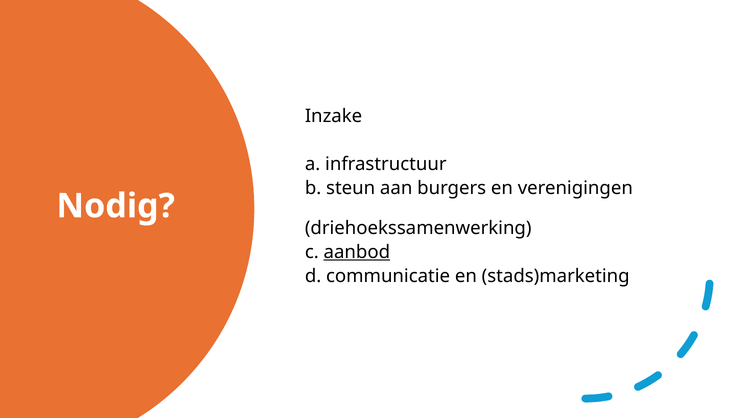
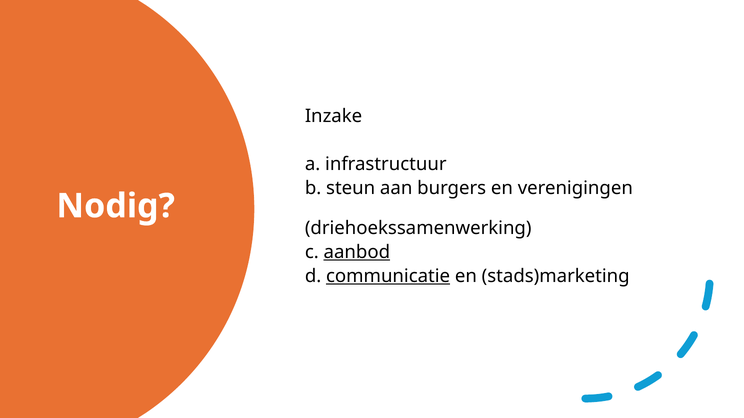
communicatie underline: none -> present (388, 276)
